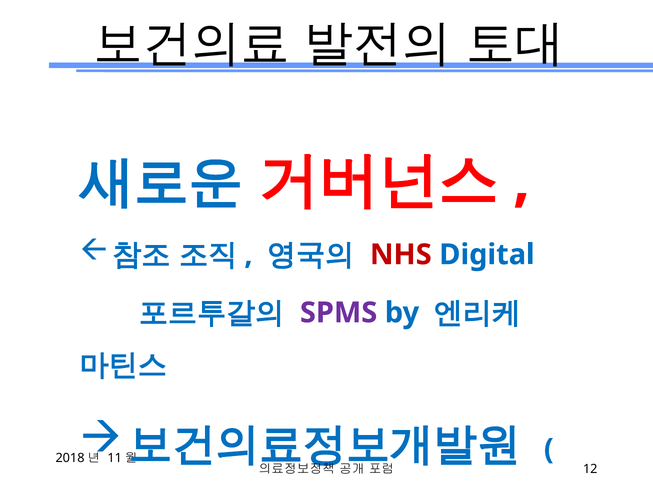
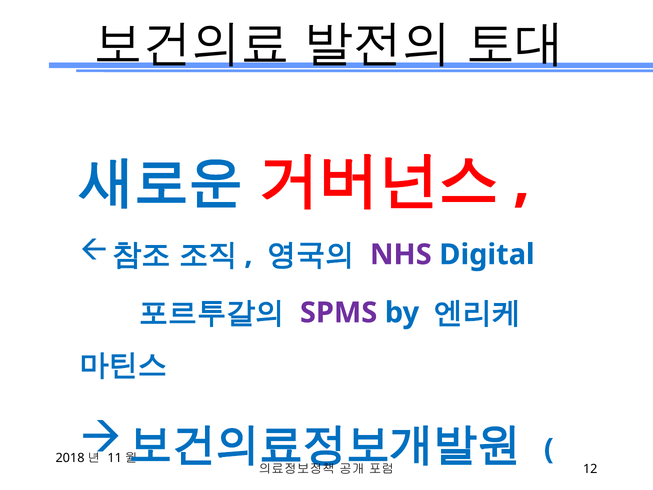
NHS colour: red -> purple (401, 255)
